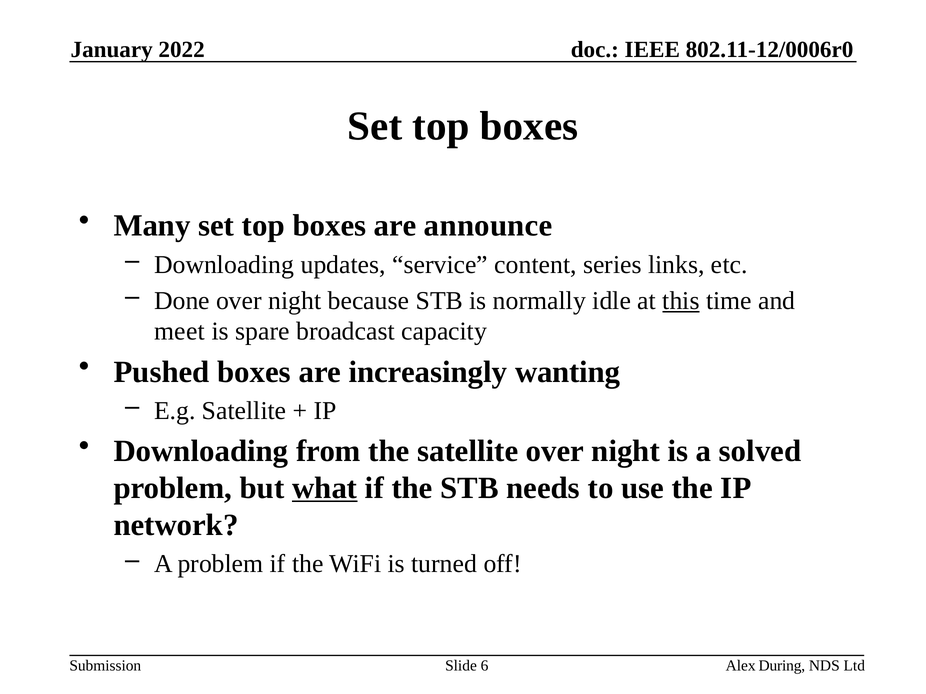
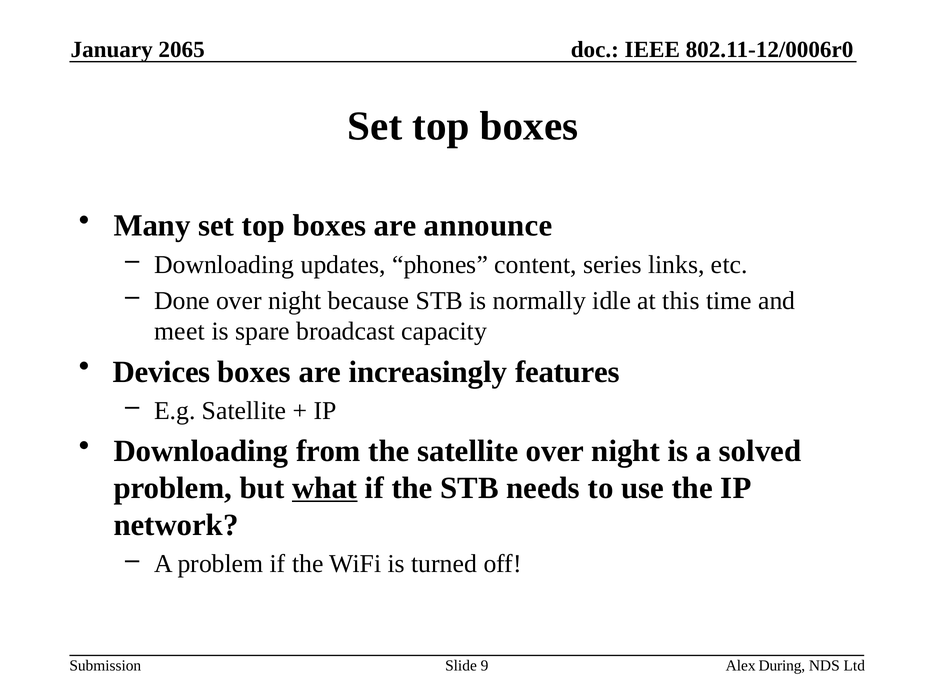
2022: 2022 -> 2065 (182, 49)
service: service -> phones (440, 265)
this underline: present -> none (681, 301)
Pushed: Pushed -> Devices (162, 372)
wanting: wanting -> features (567, 372)
6: 6 -> 9 (485, 666)
